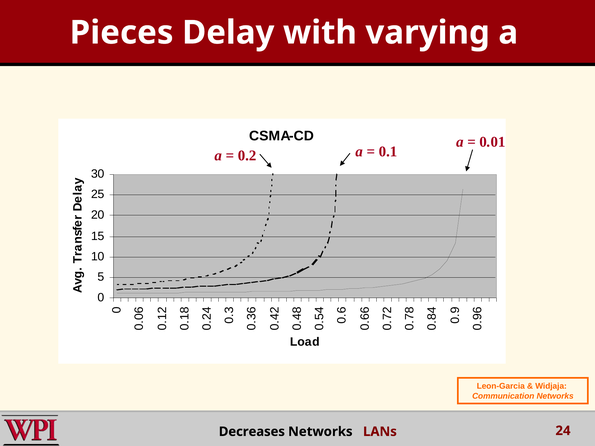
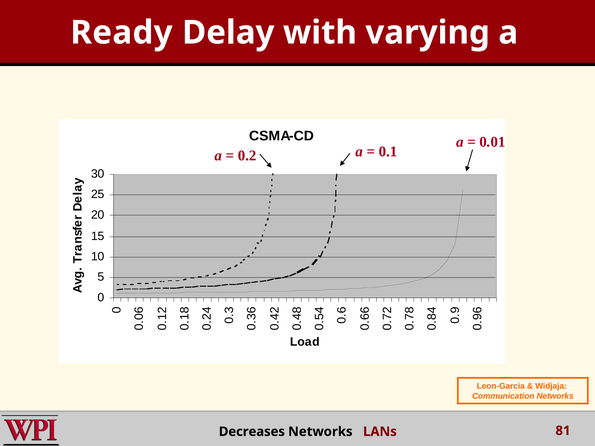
Pieces: Pieces -> Ready (121, 33)
24: 24 -> 81 (563, 431)
